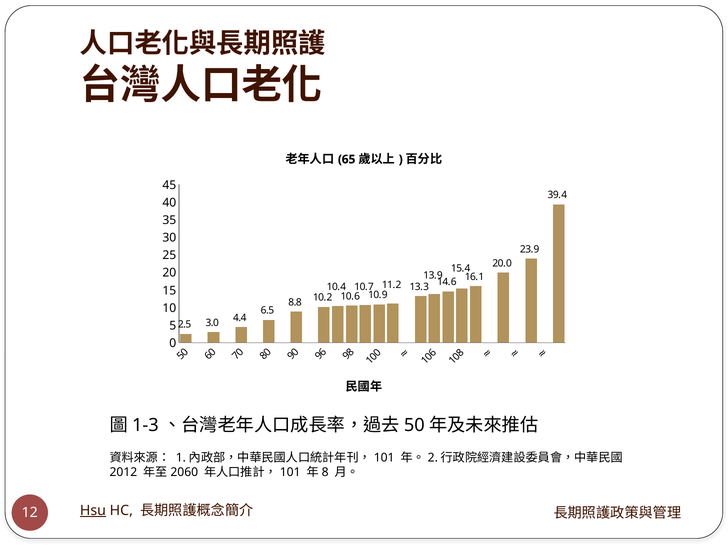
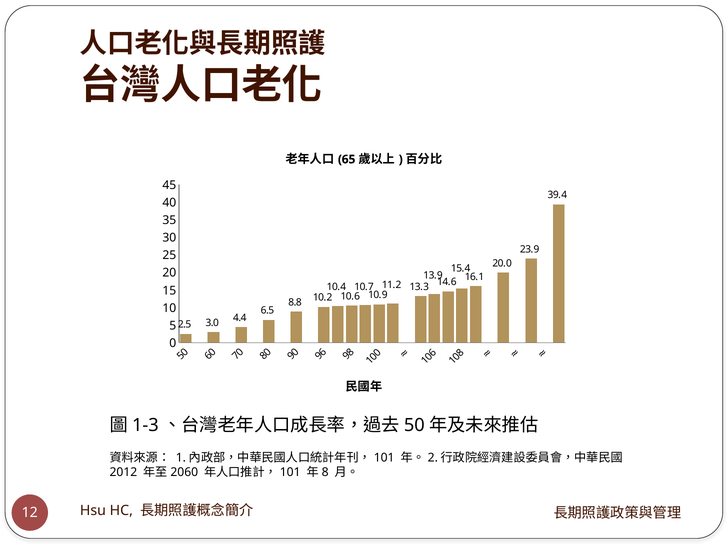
Hsu underline: present -> none (93, 511)
